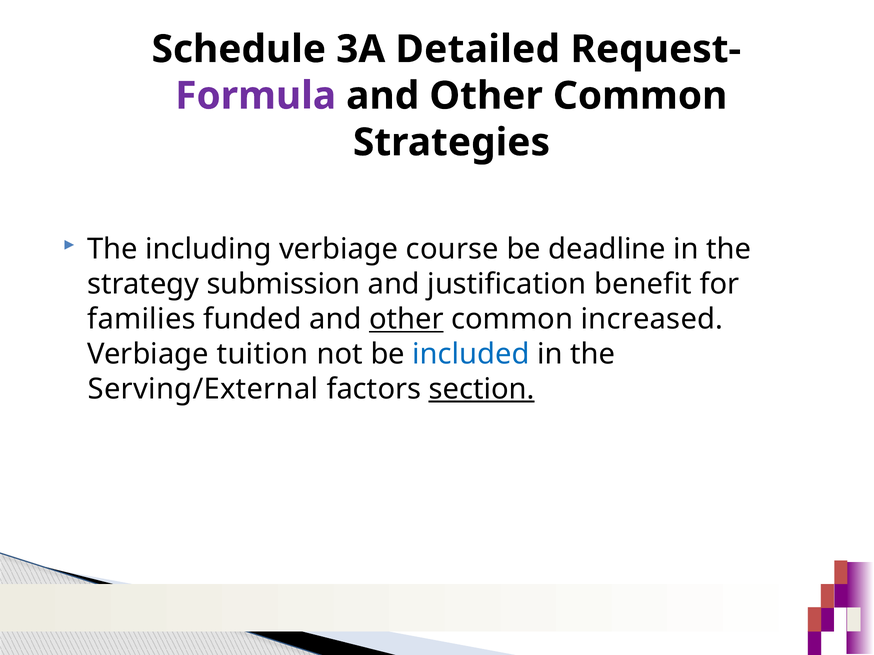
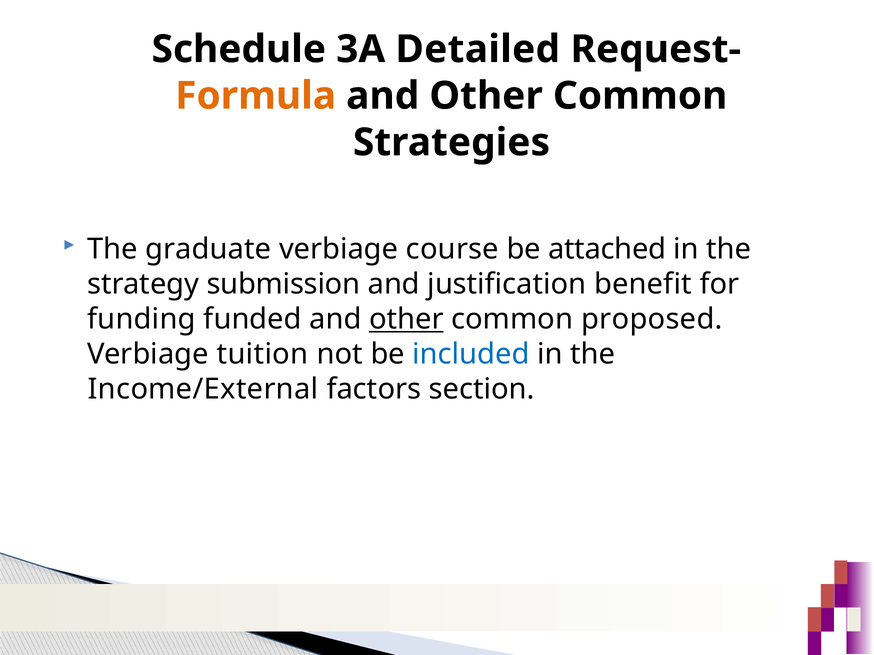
Formula colour: purple -> orange (256, 96)
including: including -> graduate (208, 249)
deadline: deadline -> attached (607, 249)
families: families -> funding (142, 319)
increased: increased -> proposed (652, 319)
Serving/External: Serving/External -> Income/External (203, 389)
section underline: present -> none (482, 389)
